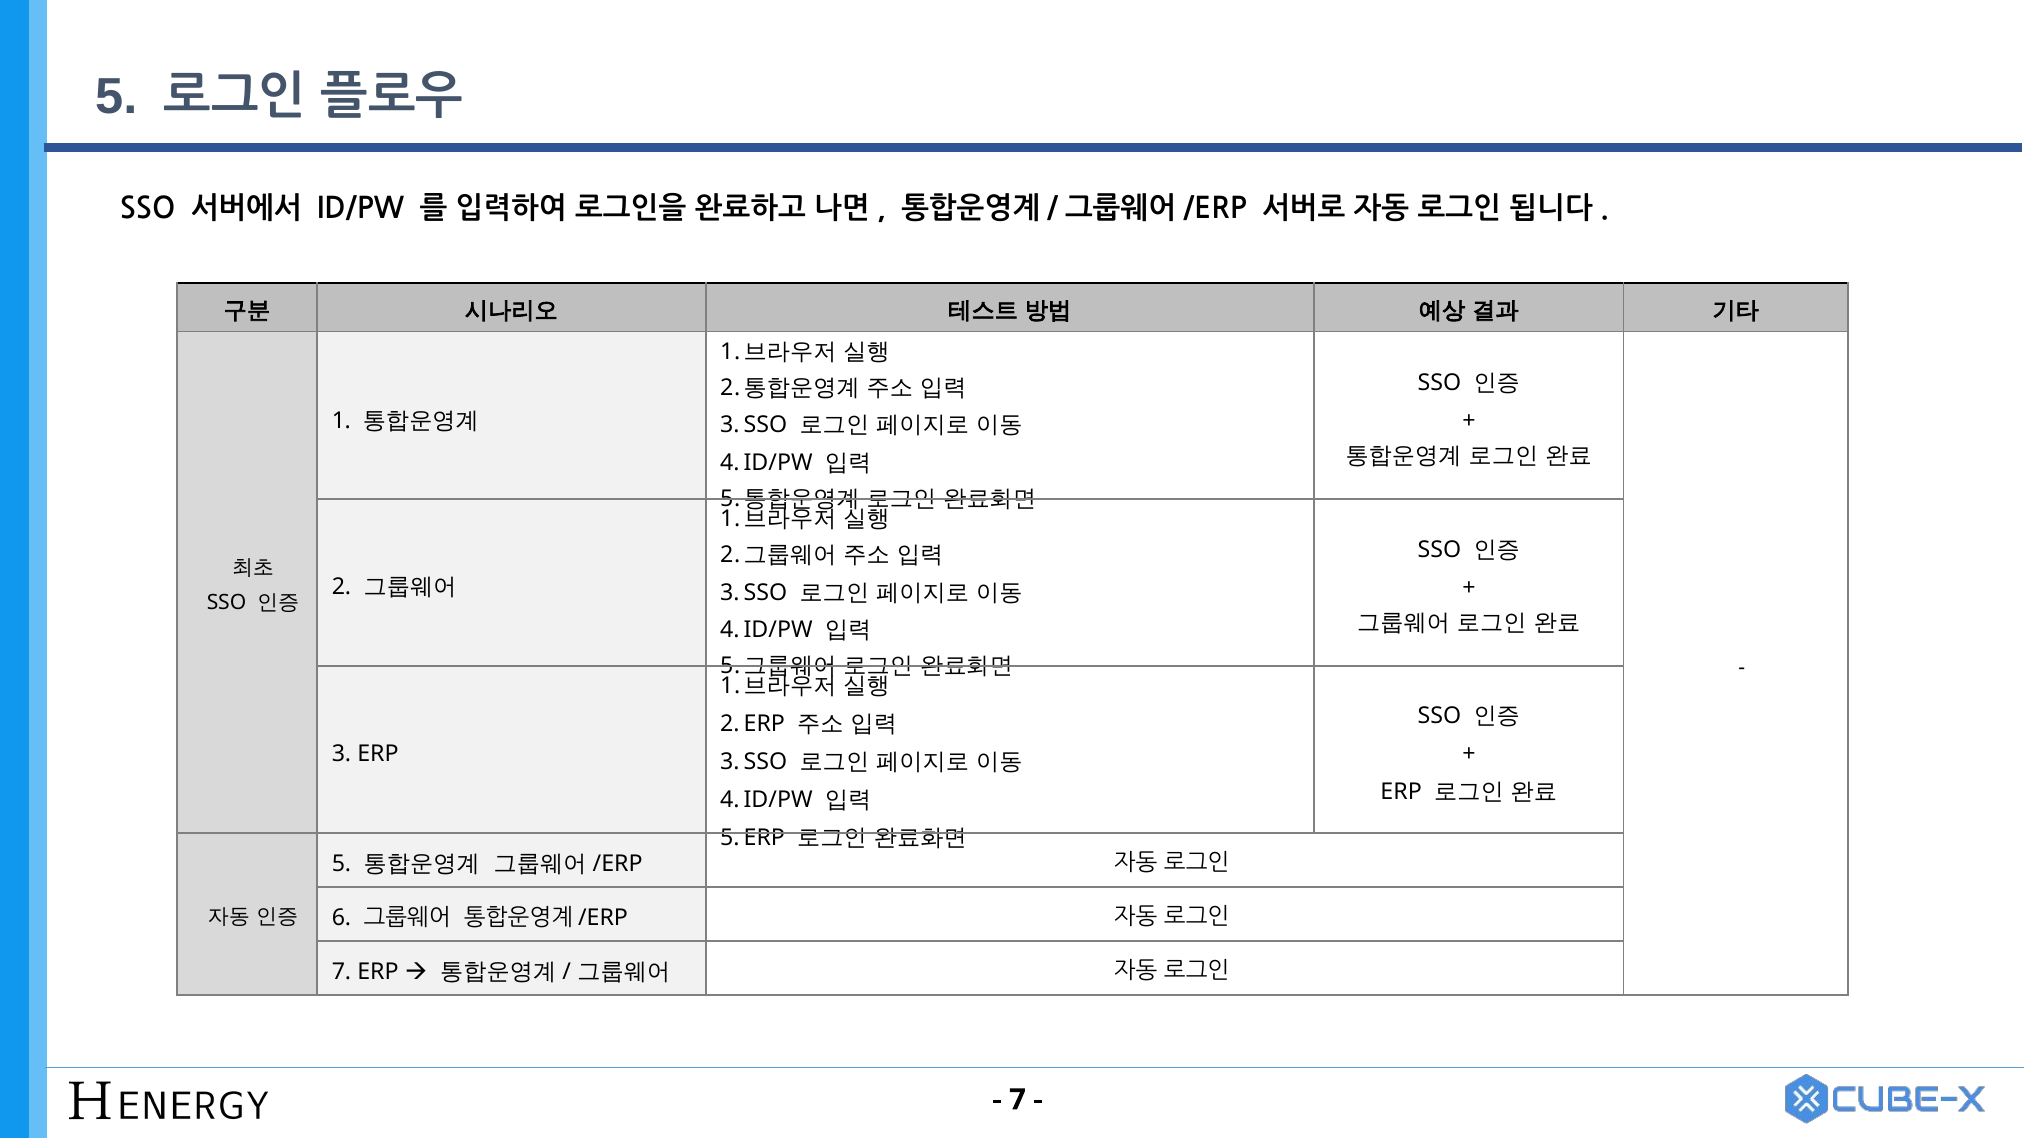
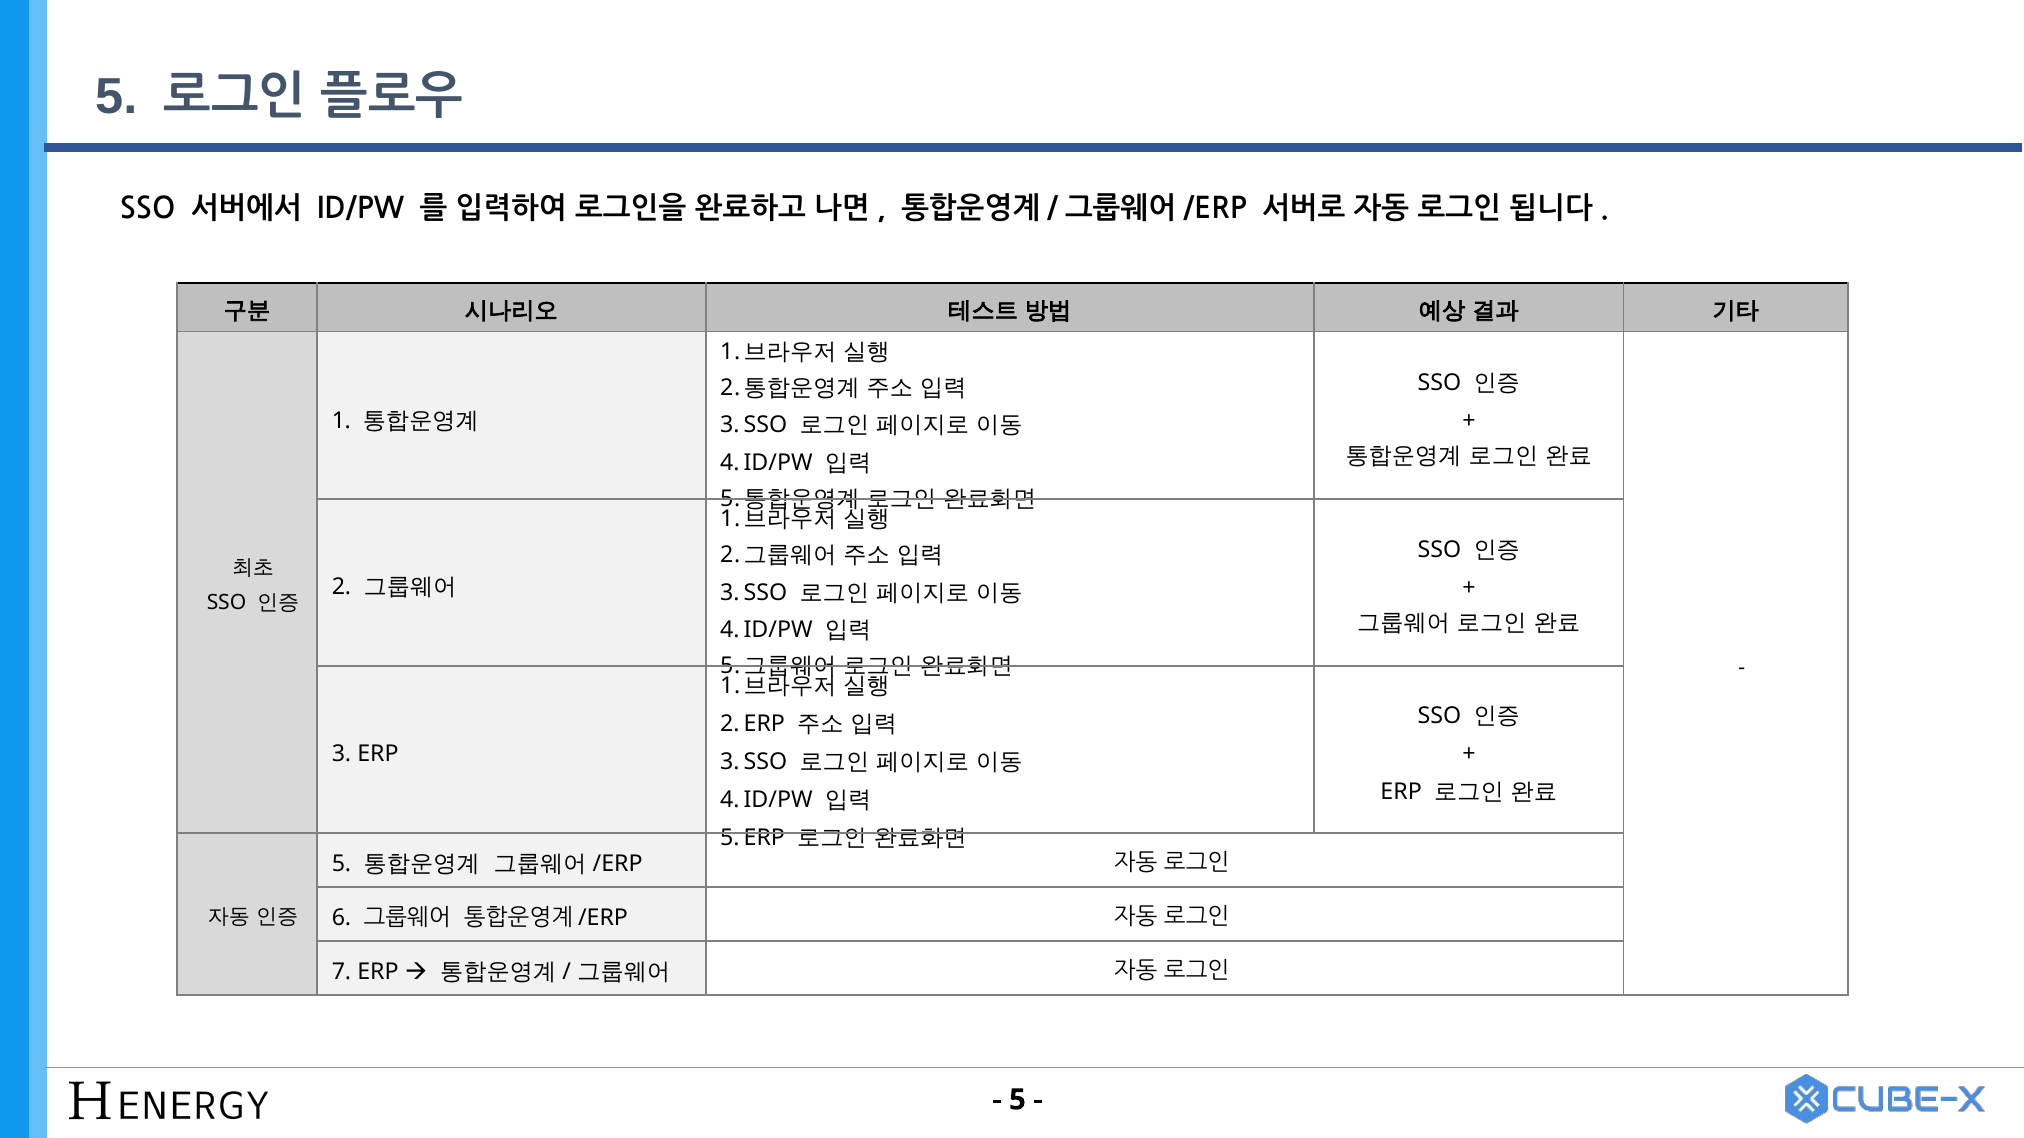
7: 7 -> 5 (1017, 1100)
